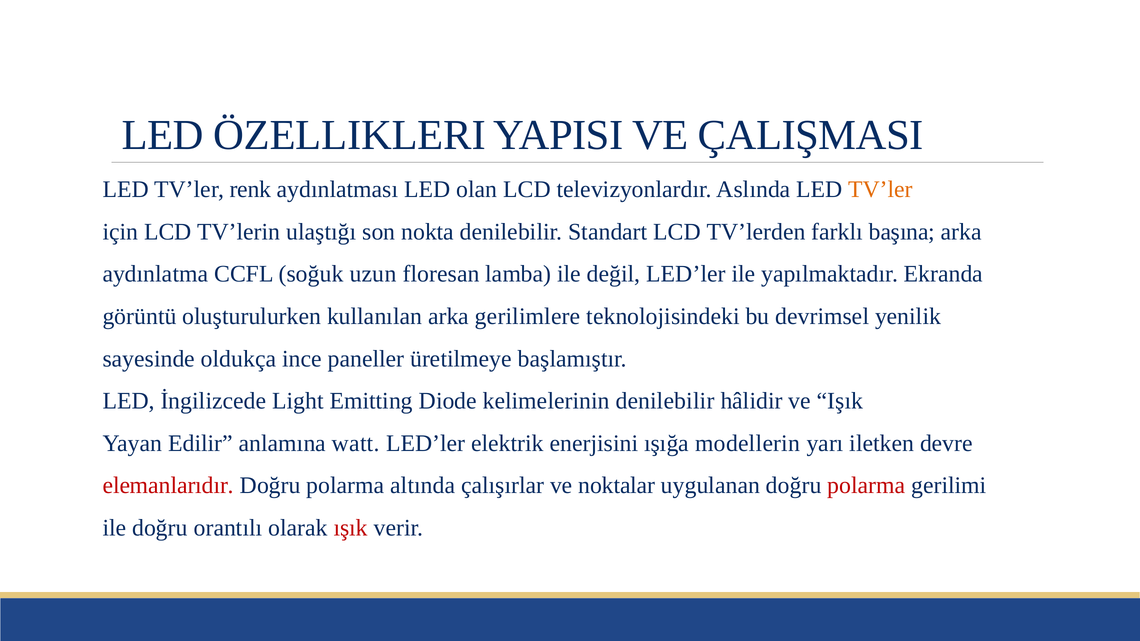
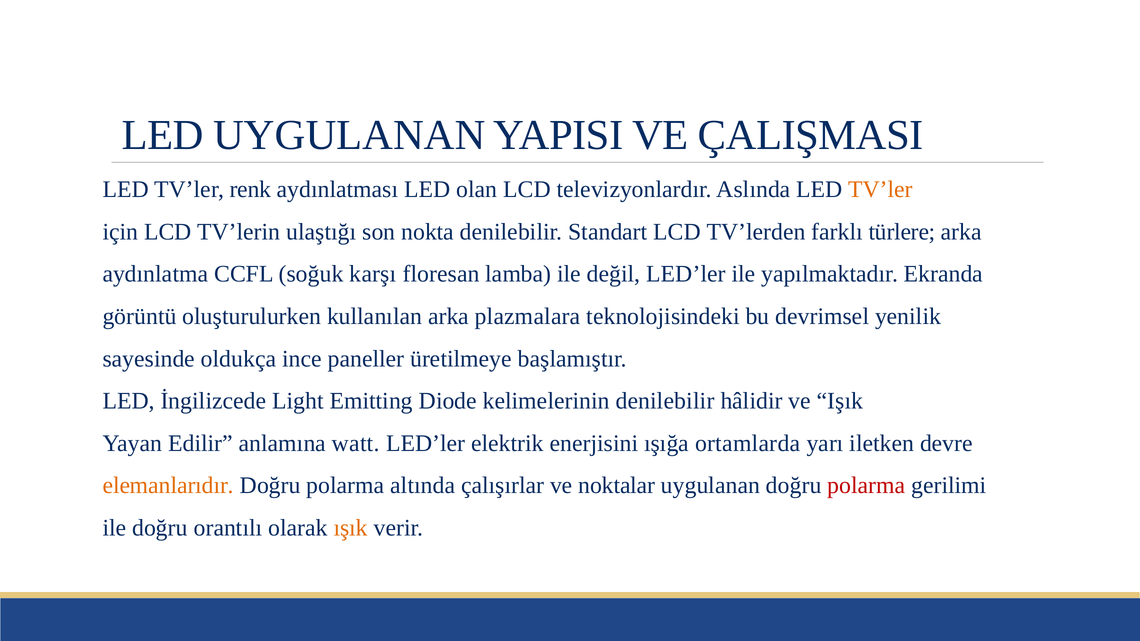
LED ÖZELLIKLERI: ÖZELLIKLERI -> UYGULANAN (349, 135)
başına: başına -> türlere (902, 232)
uzun: uzun -> karşı (373, 274)
gerilimlere: gerilimlere -> plazmalara (528, 317)
modellerin: modellerin -> ortamlarda (748, 443)
elemanlarıdır colour: red -> orange (168, 486)
ışık colour: red -> orange (351, 528)
